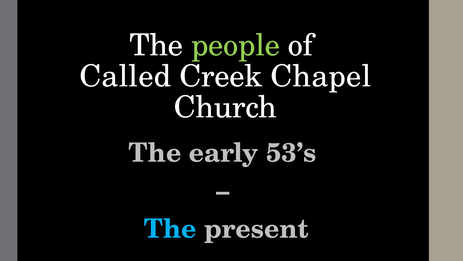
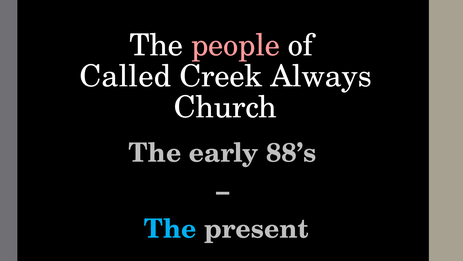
people colour: light green -> pink (236, 45)
Chapel: Chapel -> Always (321, 76)
53’s: 53’s -> 88’s (291, 153)
